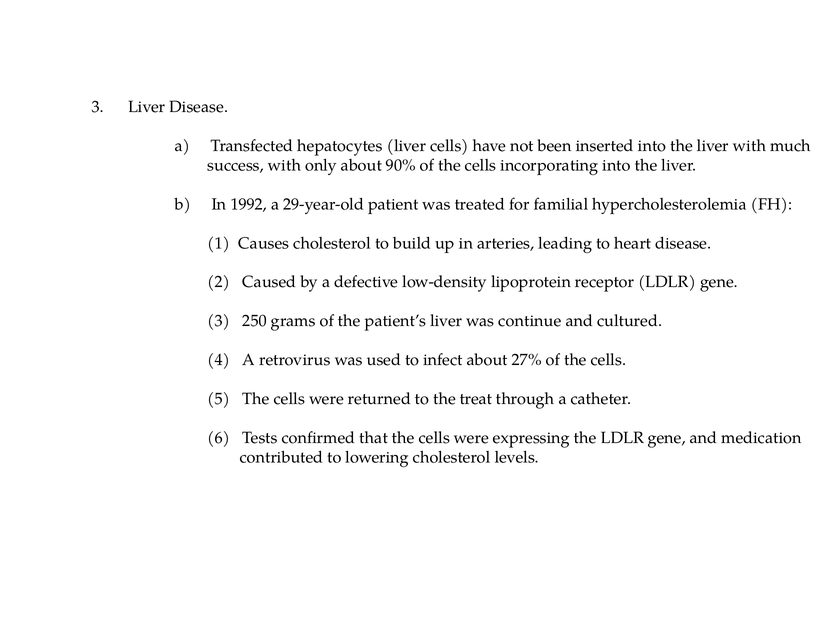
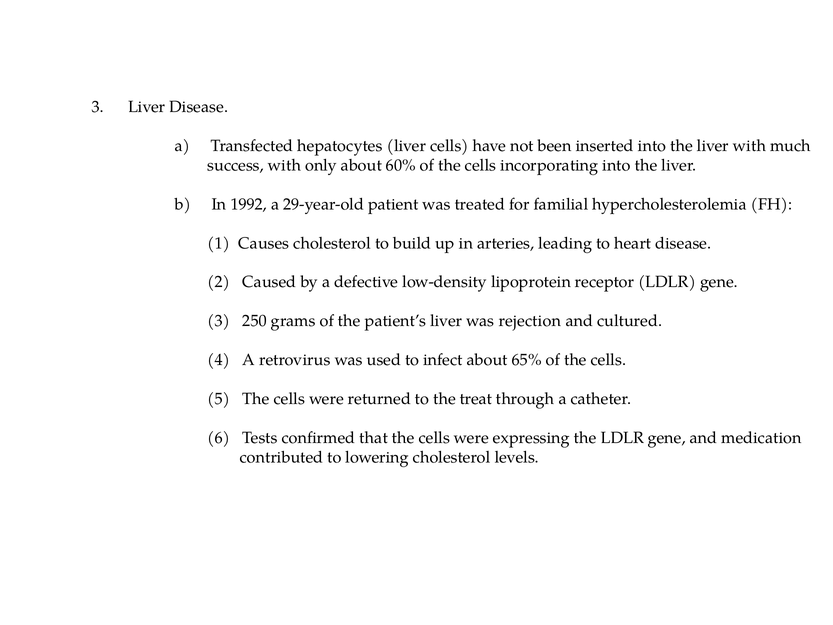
90%: 90% -> 60% (401, 165)
continue: continue -> rejection (530, 321)
27%: 27% -> 65% (527, 360)
